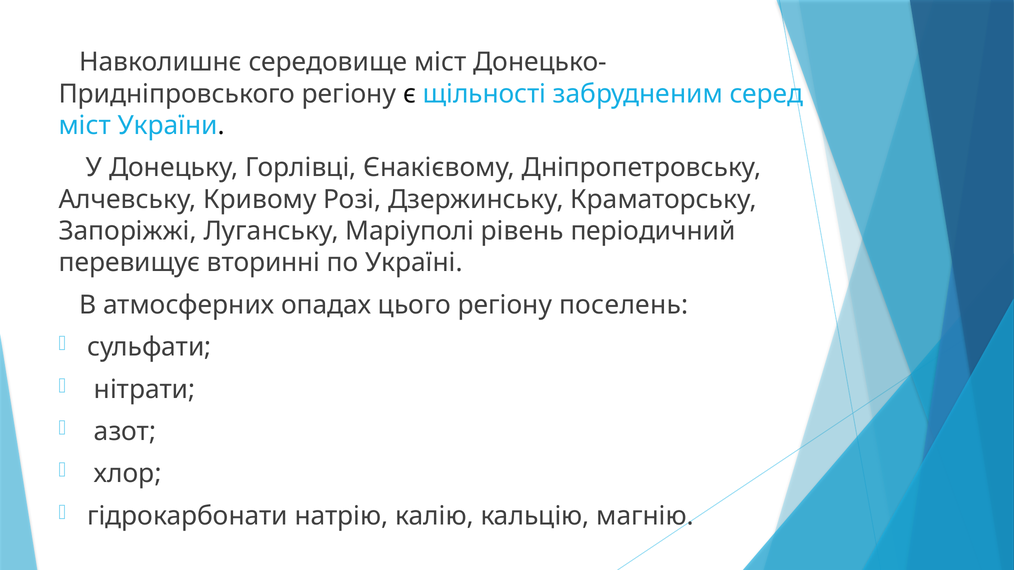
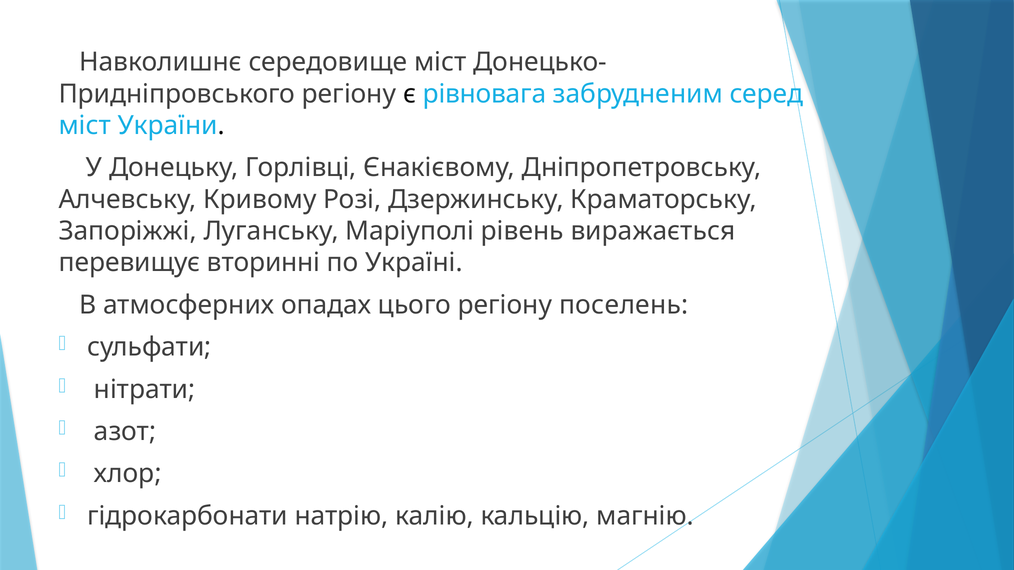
щільності: щільності -> рівновага (485, 94)
періодичний: періодичний -> виражається (653, 231)
